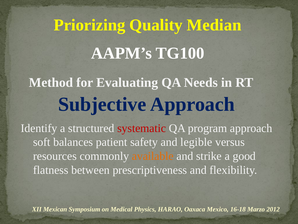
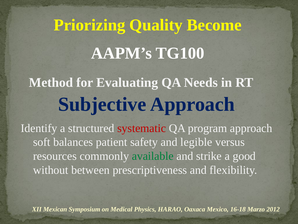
Median: Median -> Become (214, 25)
available colour: orange -> green (153, 156)
flatness: flatness -> without (51, 170)
